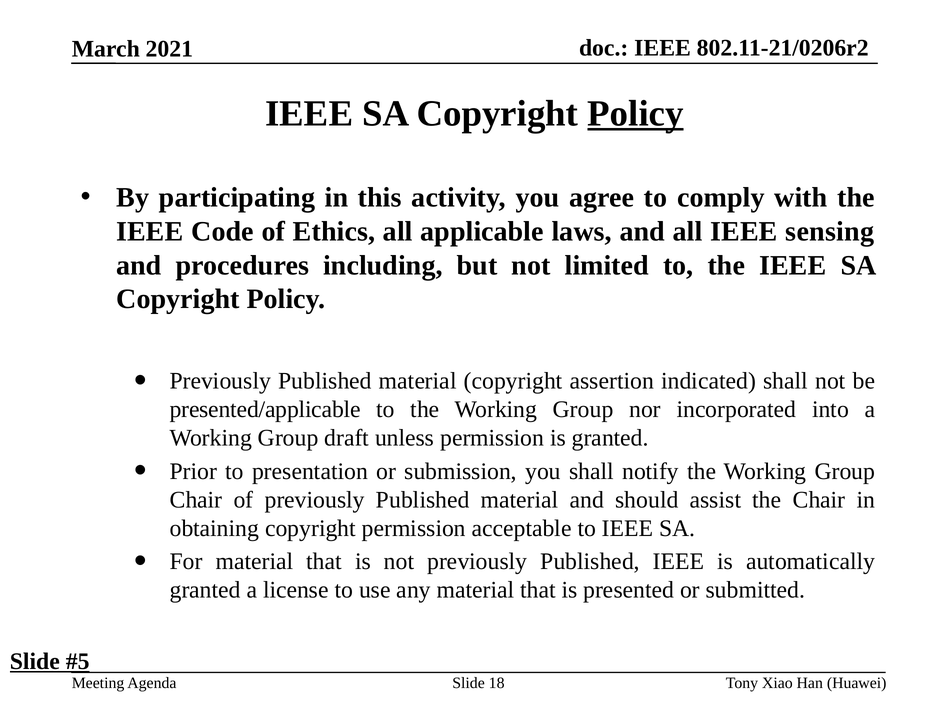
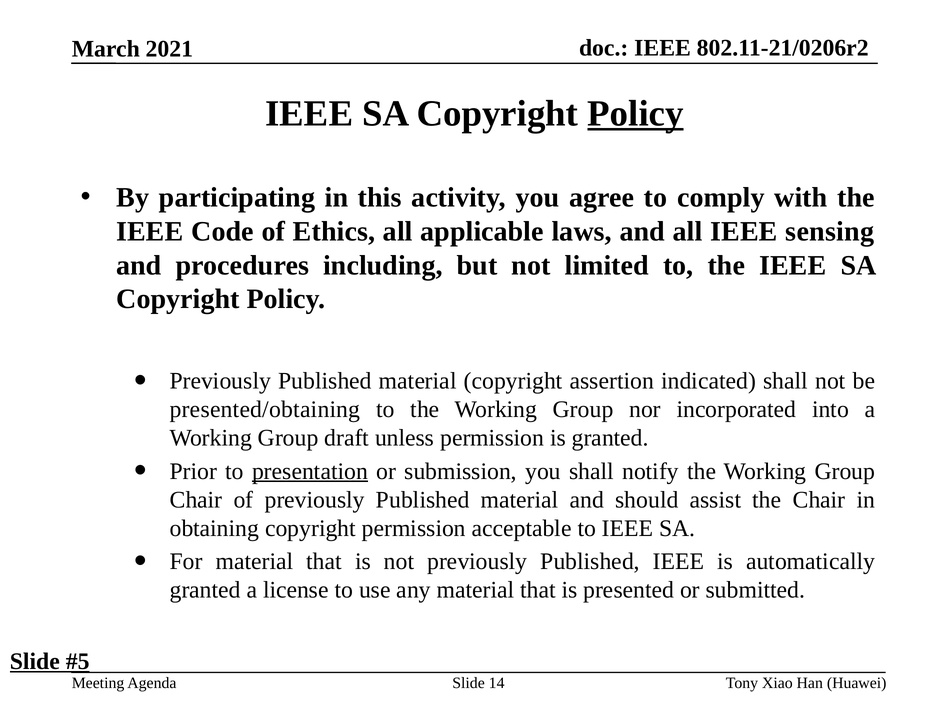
presented/applicable: presented/applicable -> presented/obtaining (265, 409)
presentation underline: none -> present (310, 471)
18: 18 -> 14 (497, 683)
